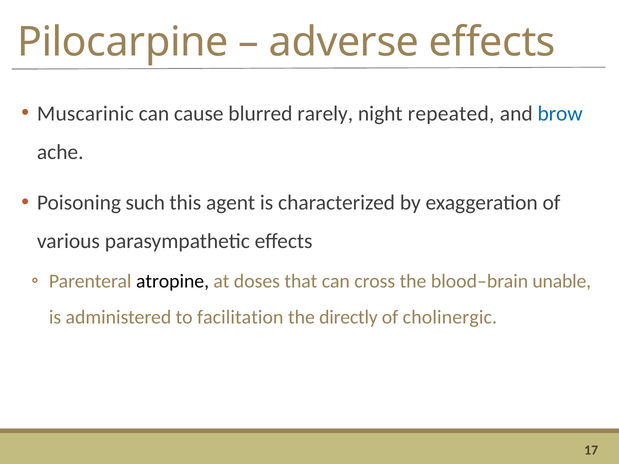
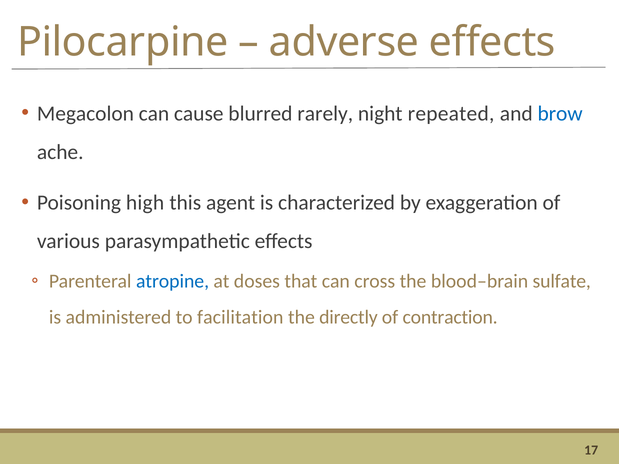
Muscarinic: Muscarinic -> Megacolon (85, 114)
such: such -> high (145, 203)
atropine colour: black -> blue (173, 282)
unable: unable -> sulfate (562, 282)
cholinergic: cholinergic -> contraction (450, 317)
